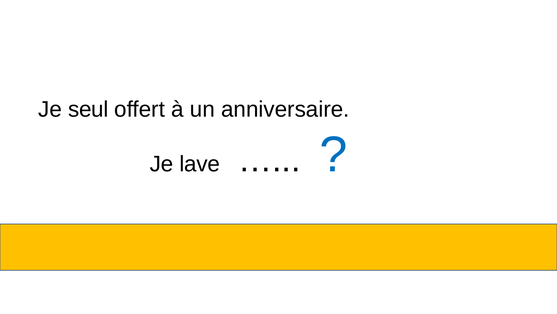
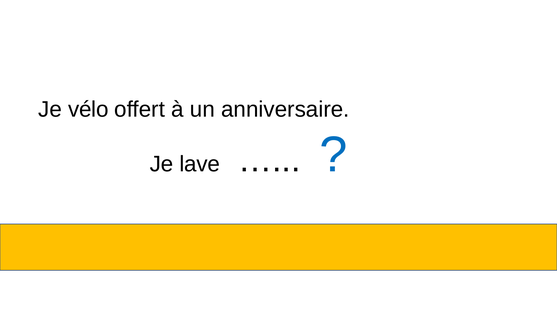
seul: seul -> vélo (88, 109)
